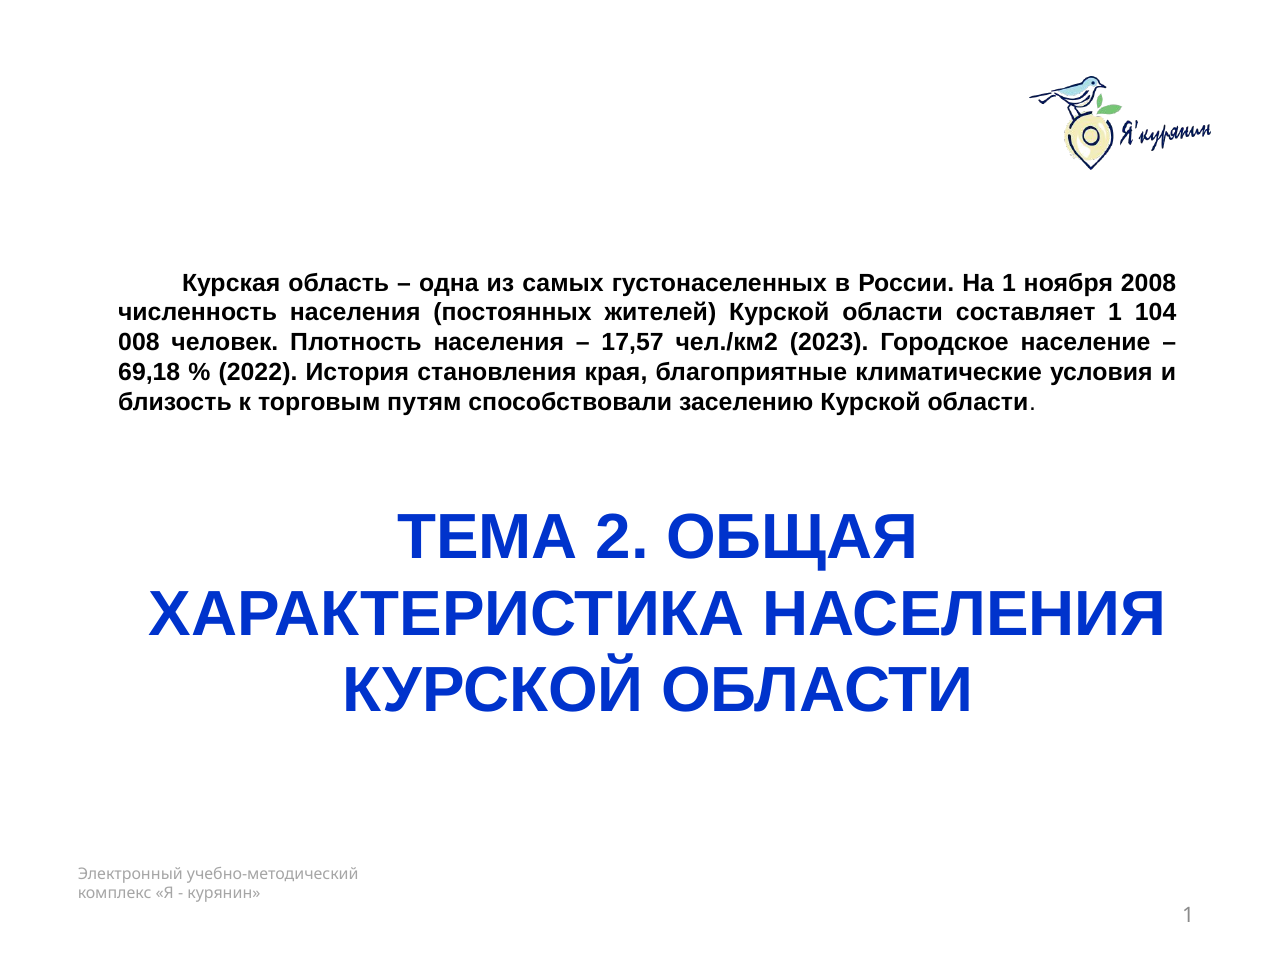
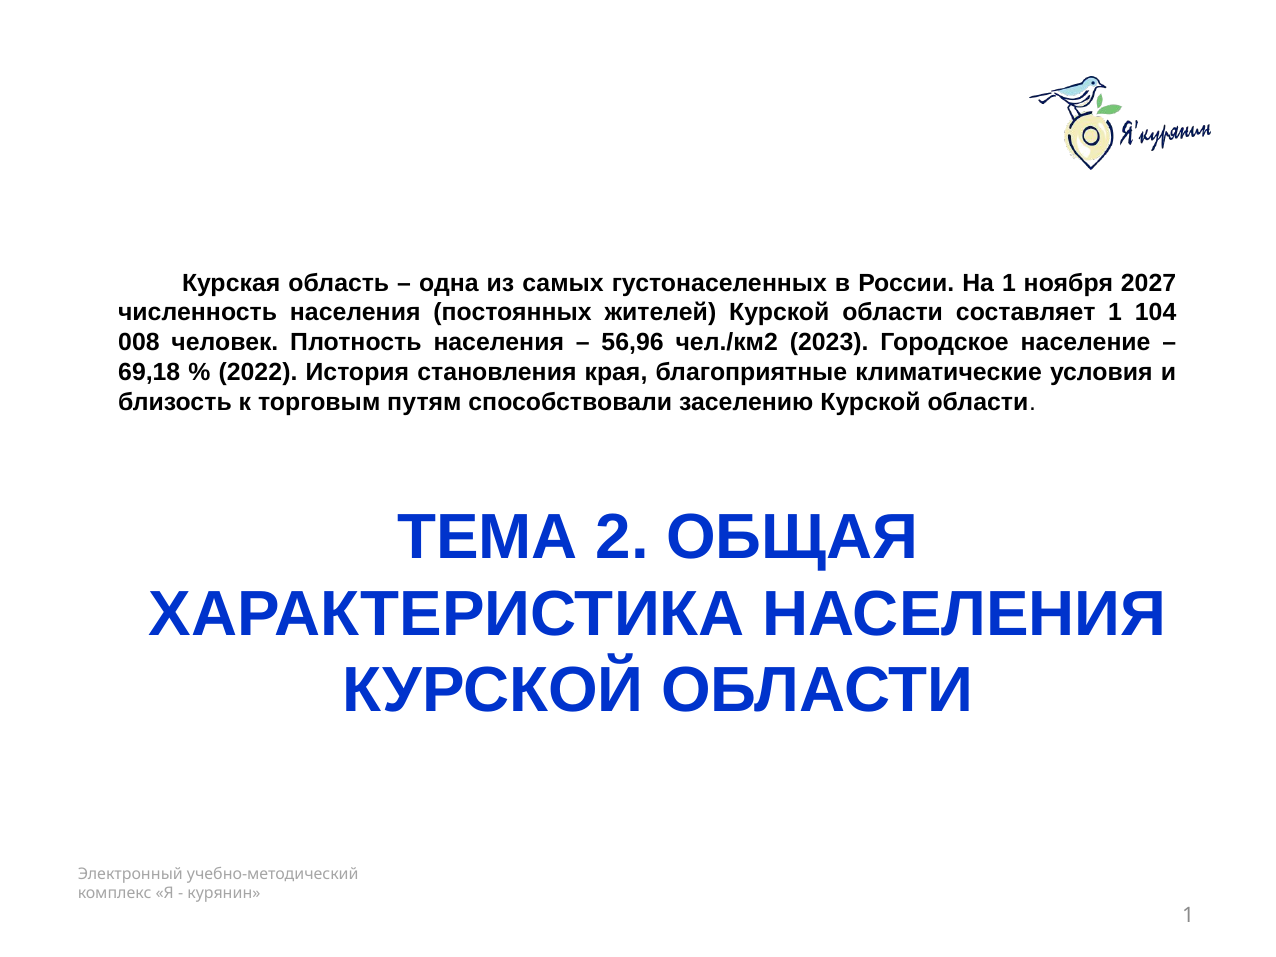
2008: 2008 -> 2027 (1149, 283)
17,57: 17,57 -> 56,96 (633, 343)
